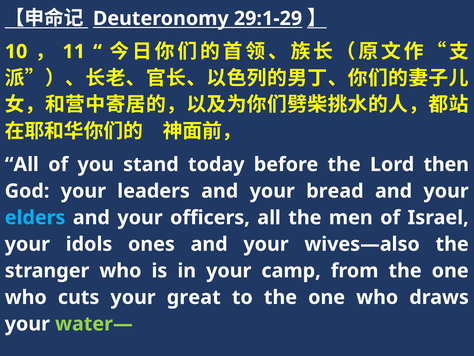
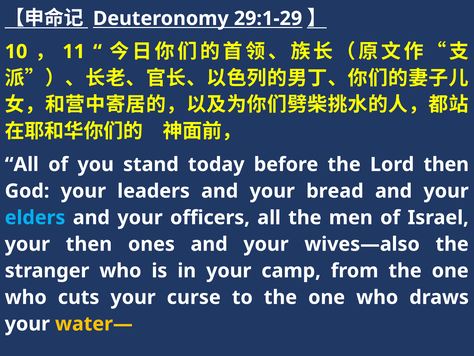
your idols: idols -> then (89, 244)
great: great -> curse (194, 297)
water— colour: light green -> yellow (94, 324)
